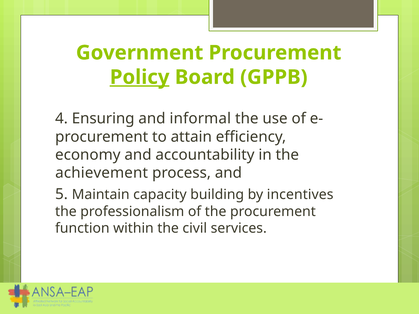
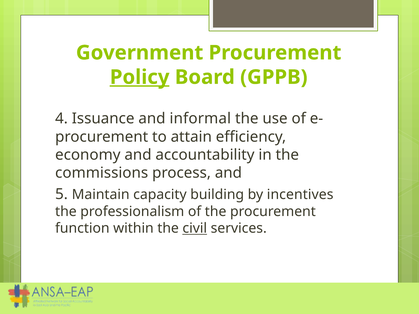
Ensuring: Ensuring -> Issuance (103, 119)
achievement: achievement -> commissions (102, 173)
civil underline: none -> present (195, 228)
